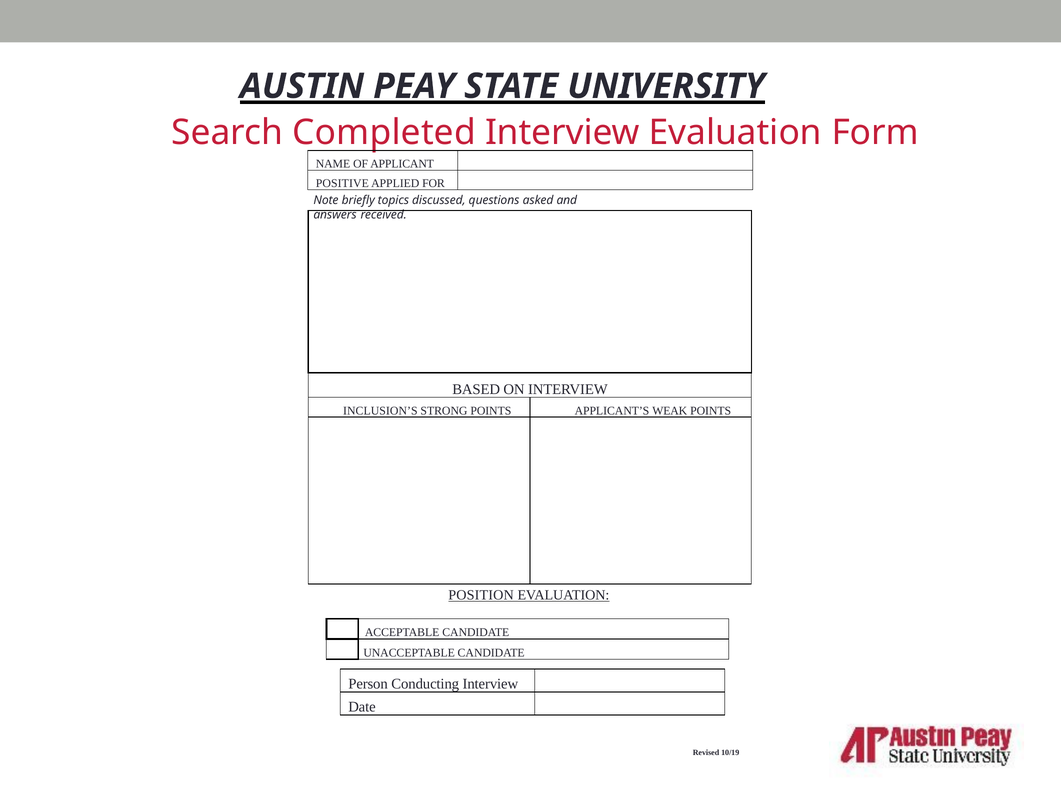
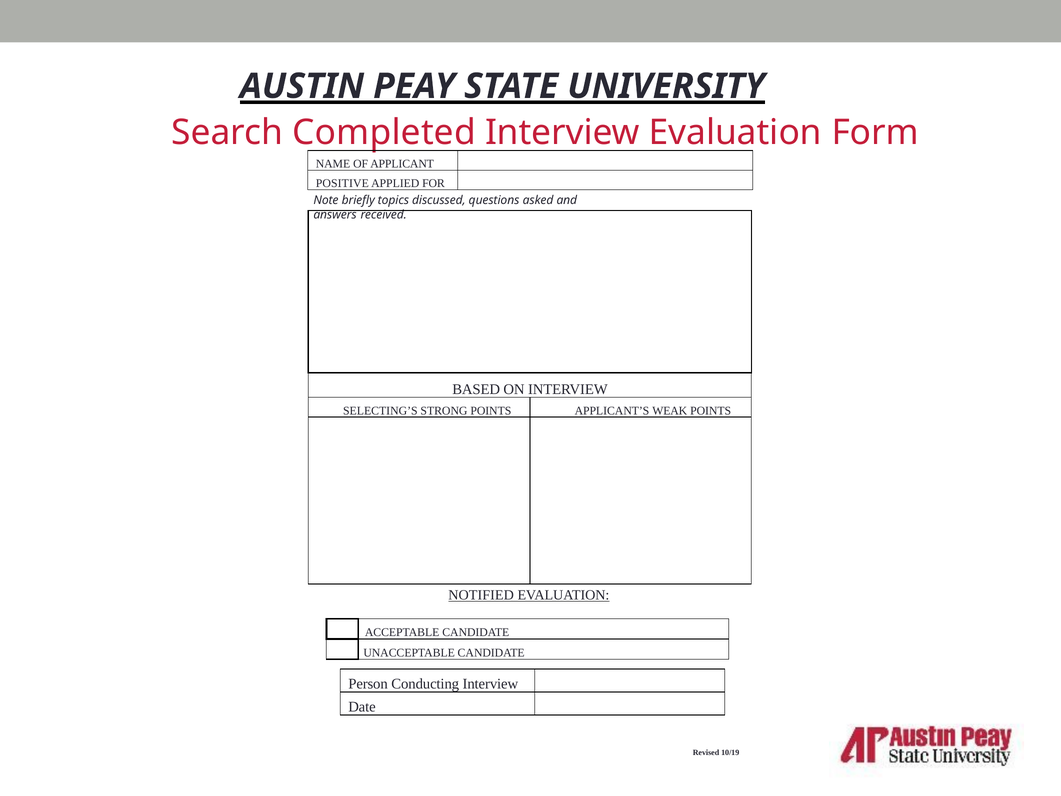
INCLUSION’S: INCLUSION’S -> SELECTING’S (380, 411)
POSITION: POSITION -> NOTIFIED (481, 595)
